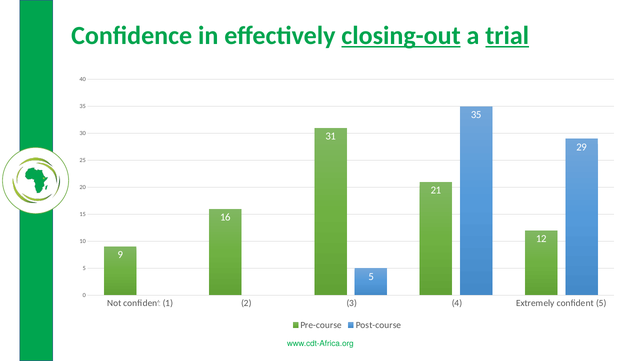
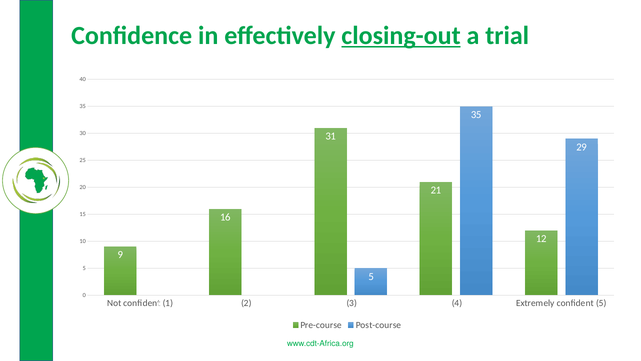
trial underline: present -> none (507, 36)
